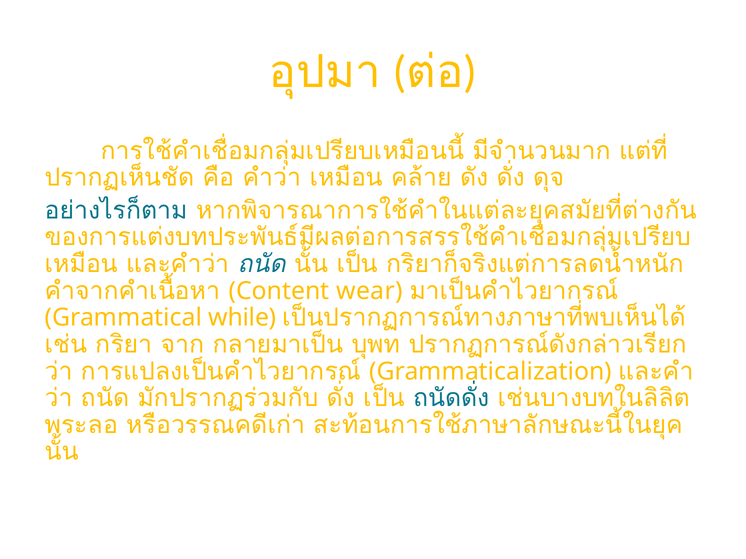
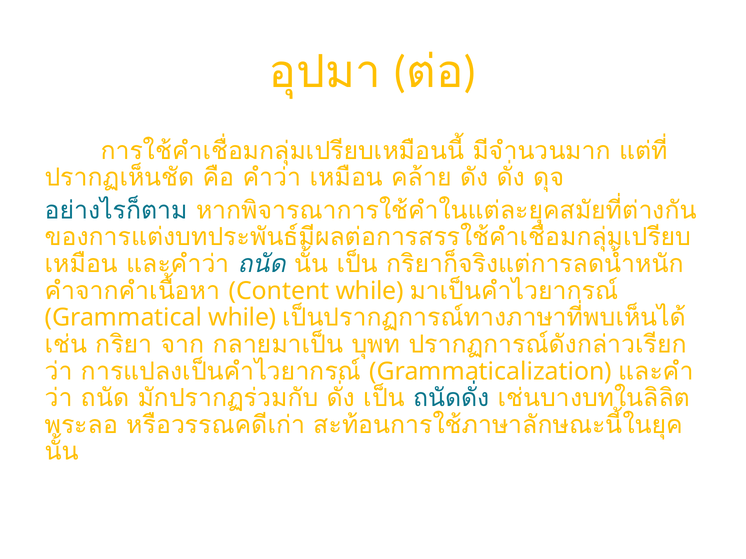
Content wear: wear -> while (370, 291)
